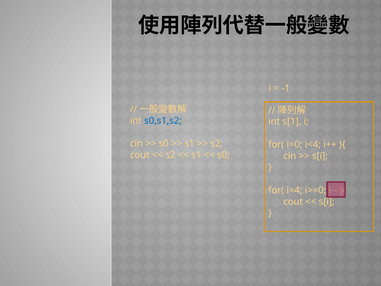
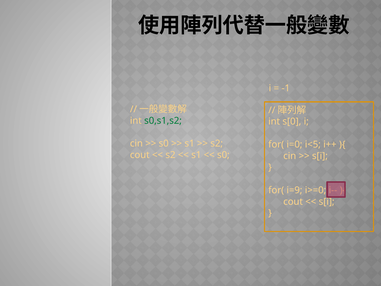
s0,s1,s2 colour: blue -> green (163, 121)
s[1: s[1 -> s[0 (292, 121)
i<4: i<4 -> i<5 (313, 144)
i=4: i=4 -> i=9 (294, 190)
